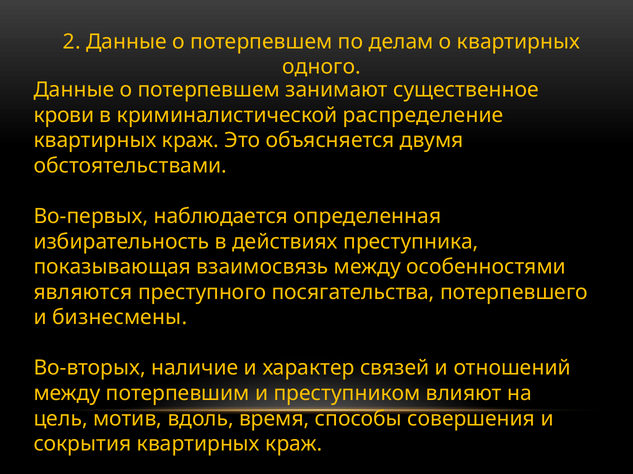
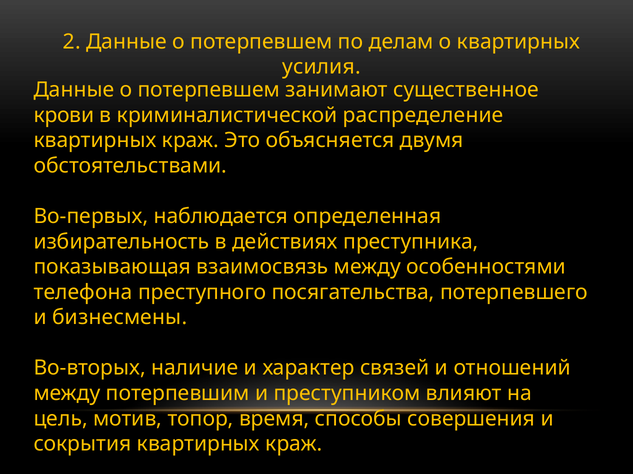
одного: одного -> усилия (321, 67)
являются: являются -> телефона (83, 293)
вдоль: вдоль -> топор (201, 419)
